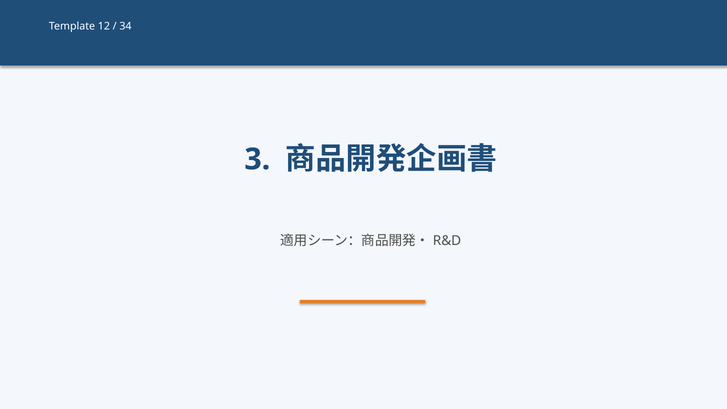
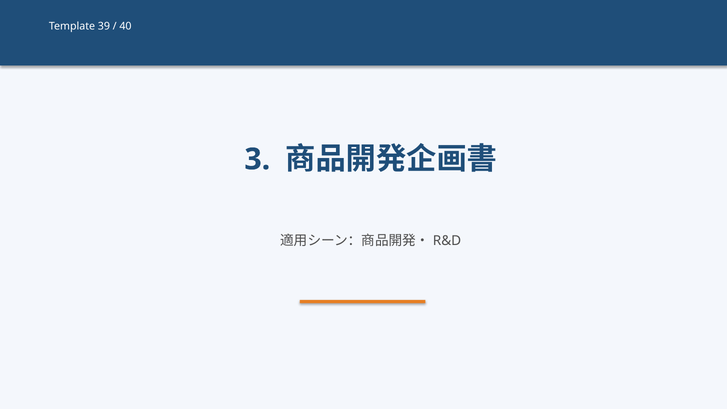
12: 12 -> 39 (104, 26)
34: 34 -> 40 (125, 26)
